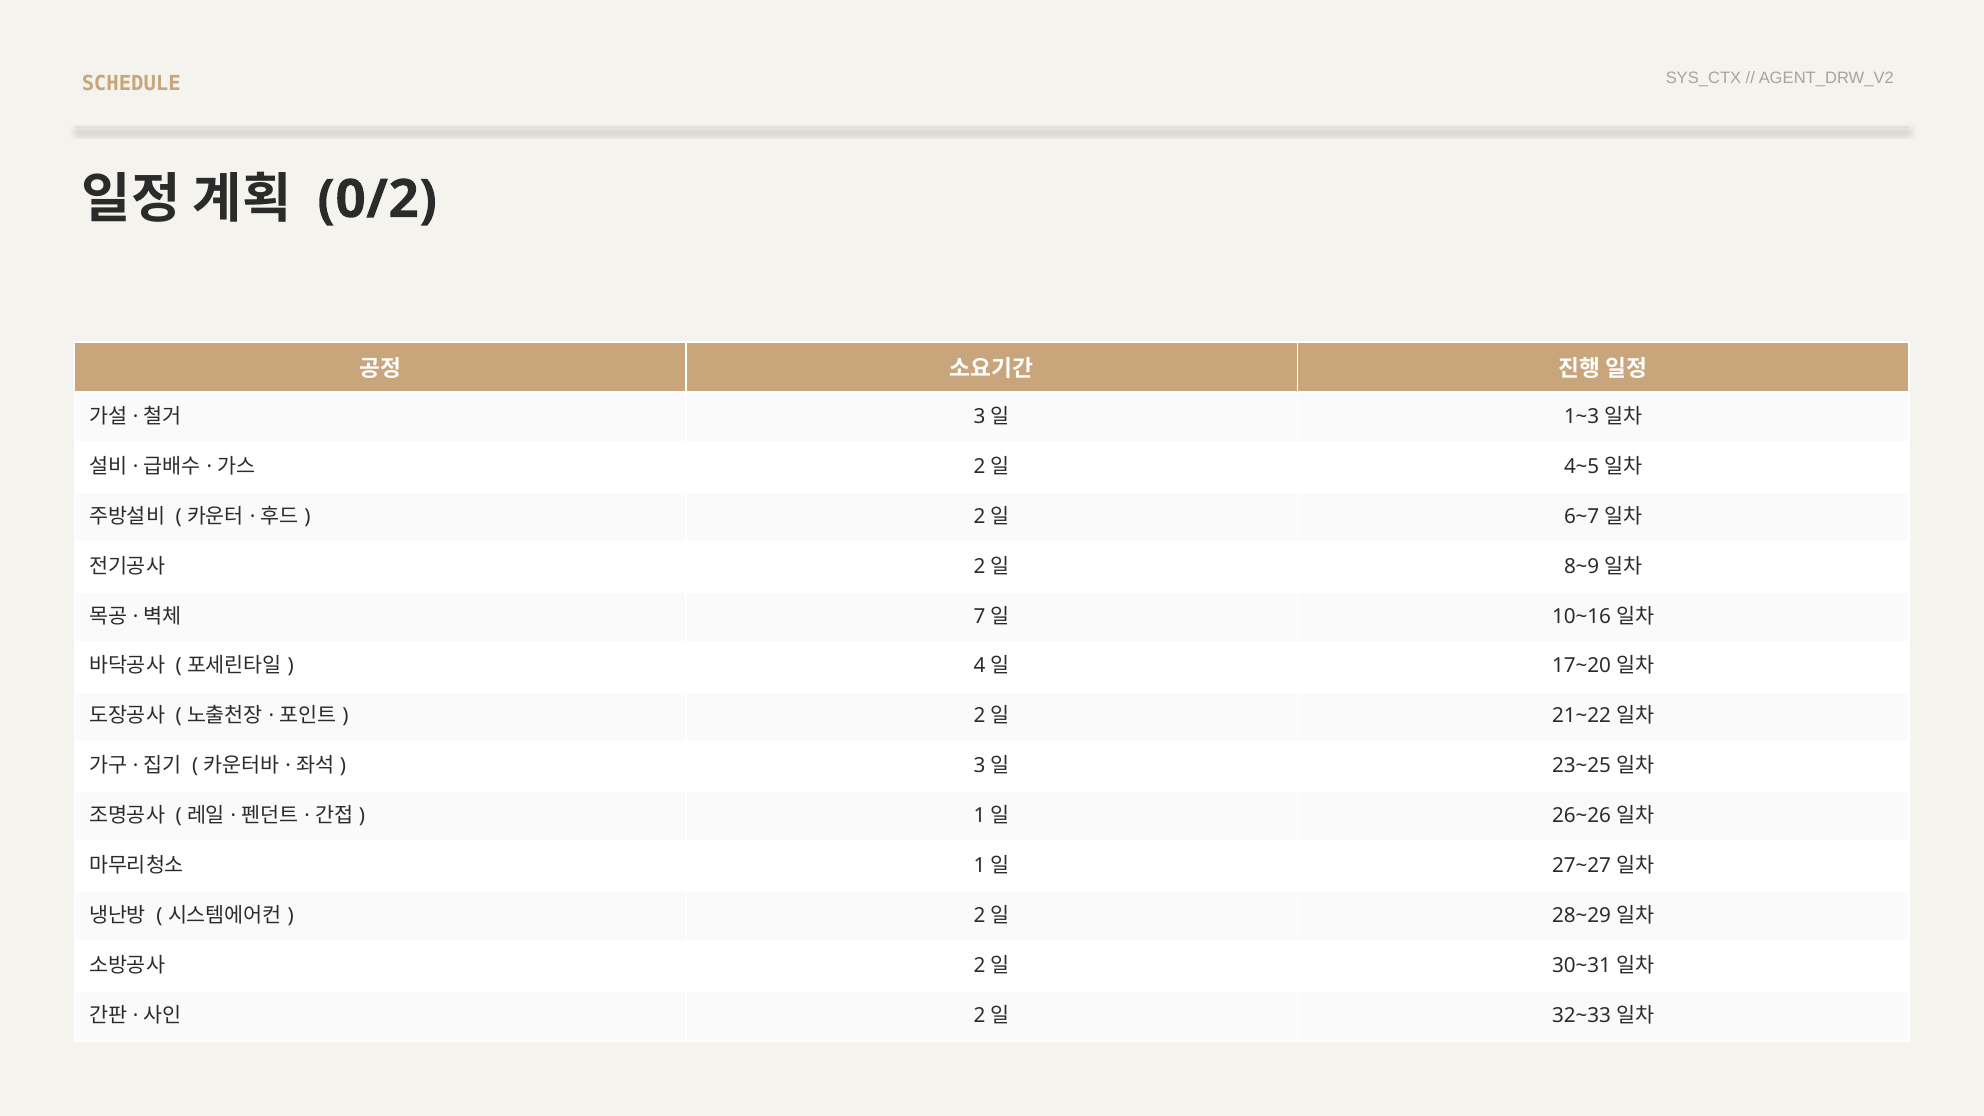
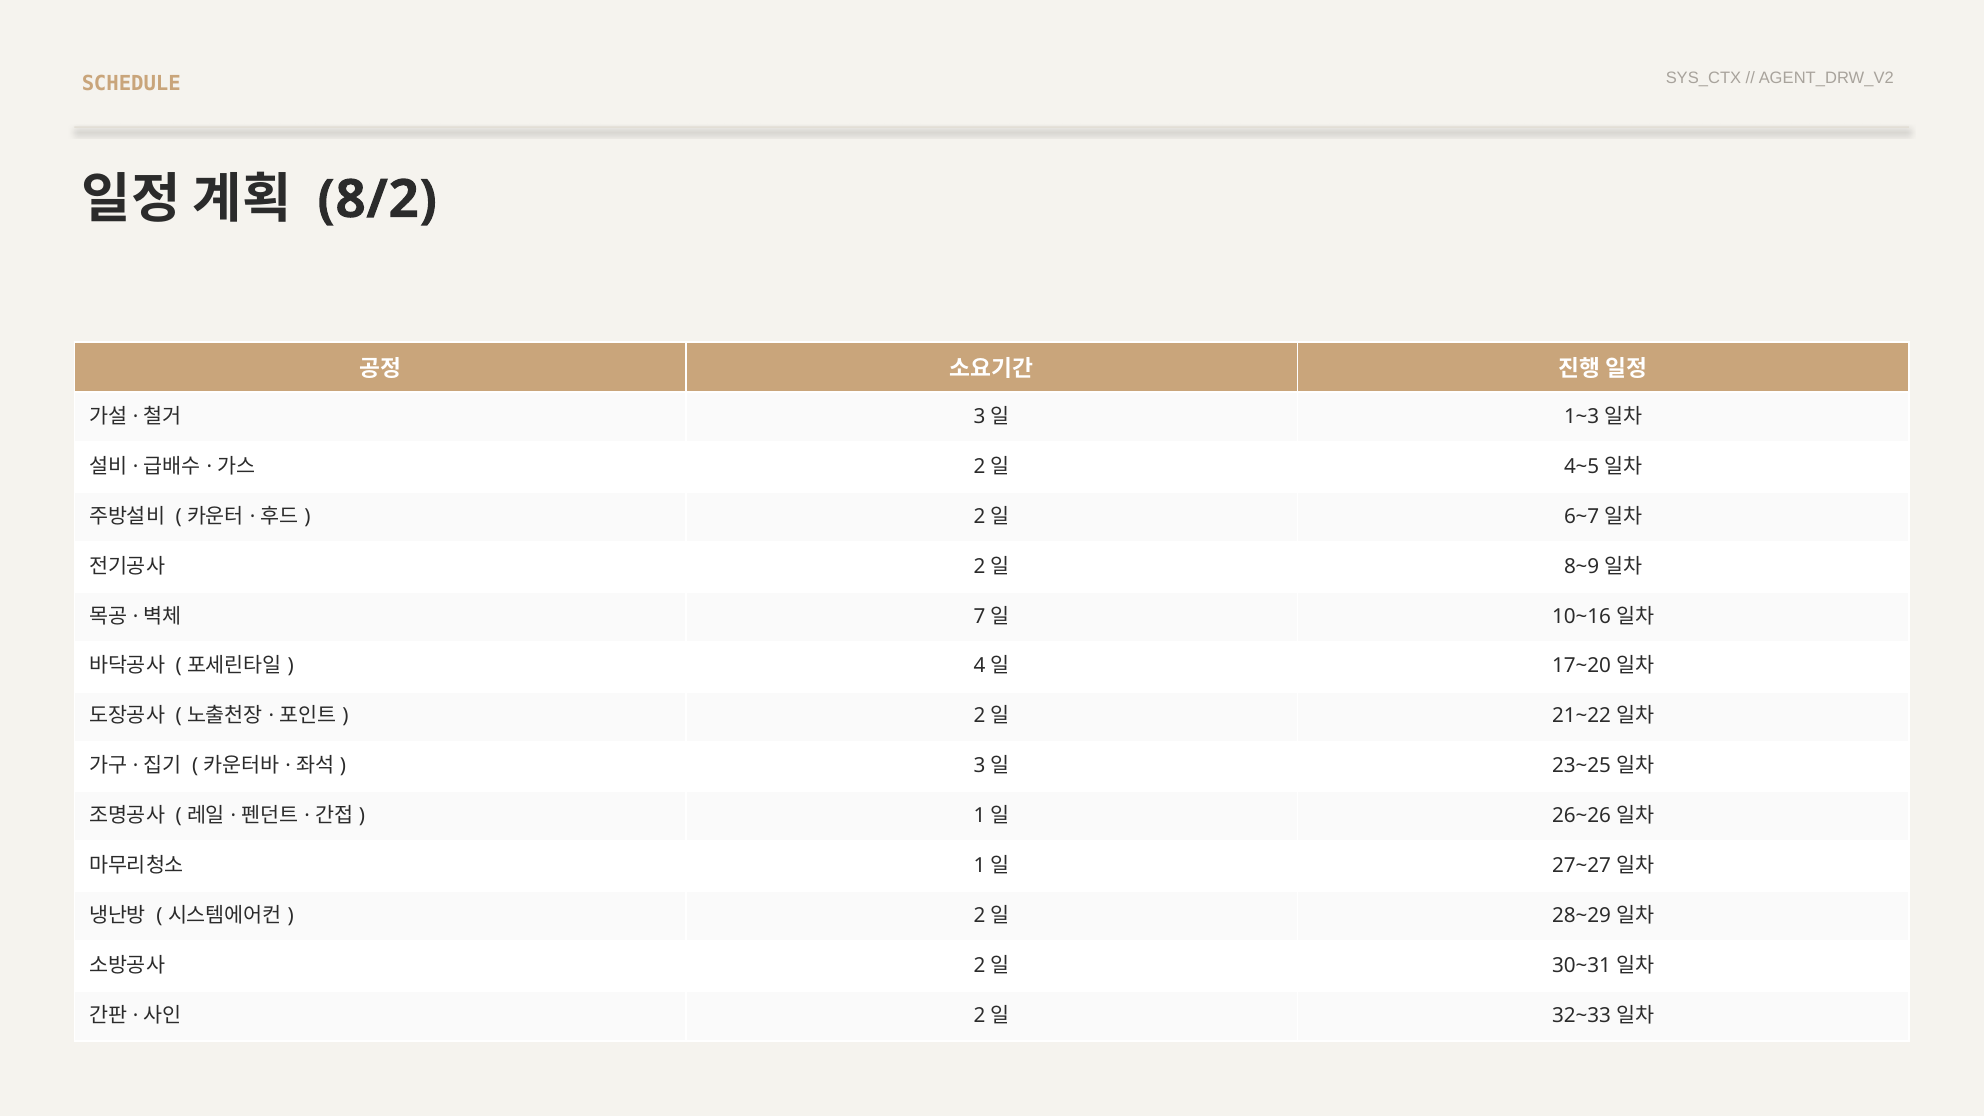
0/2: 0/2 -> 8/2 (377, 199)
